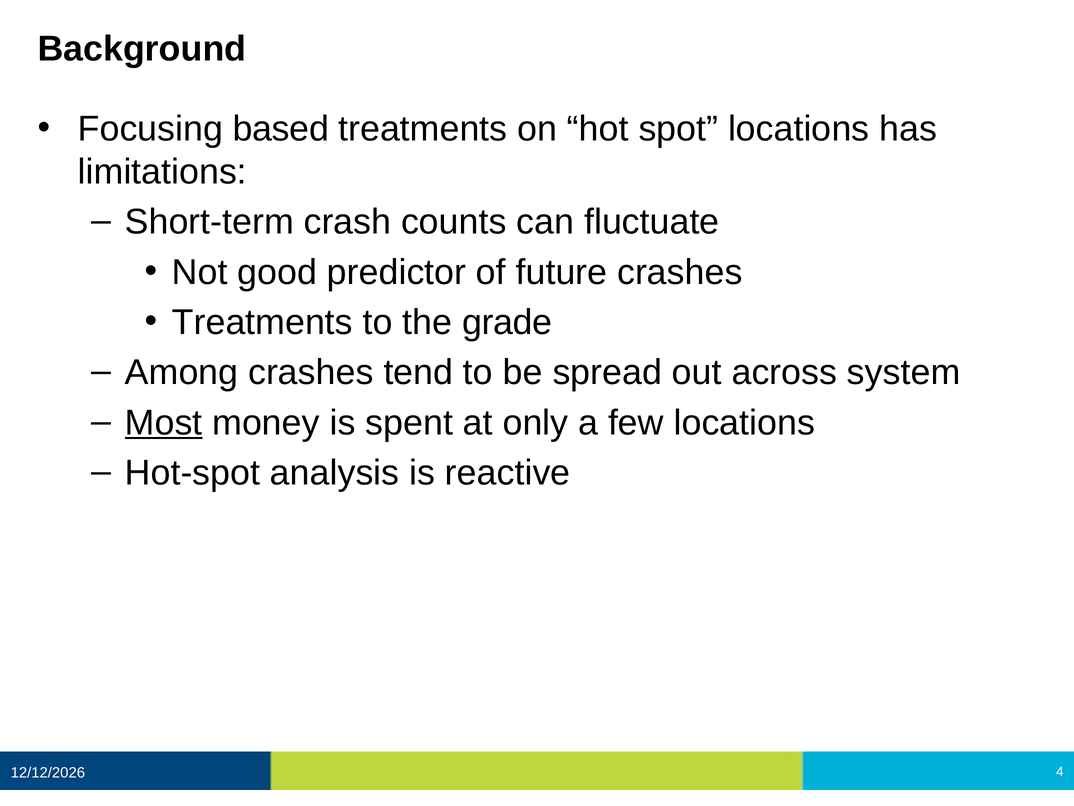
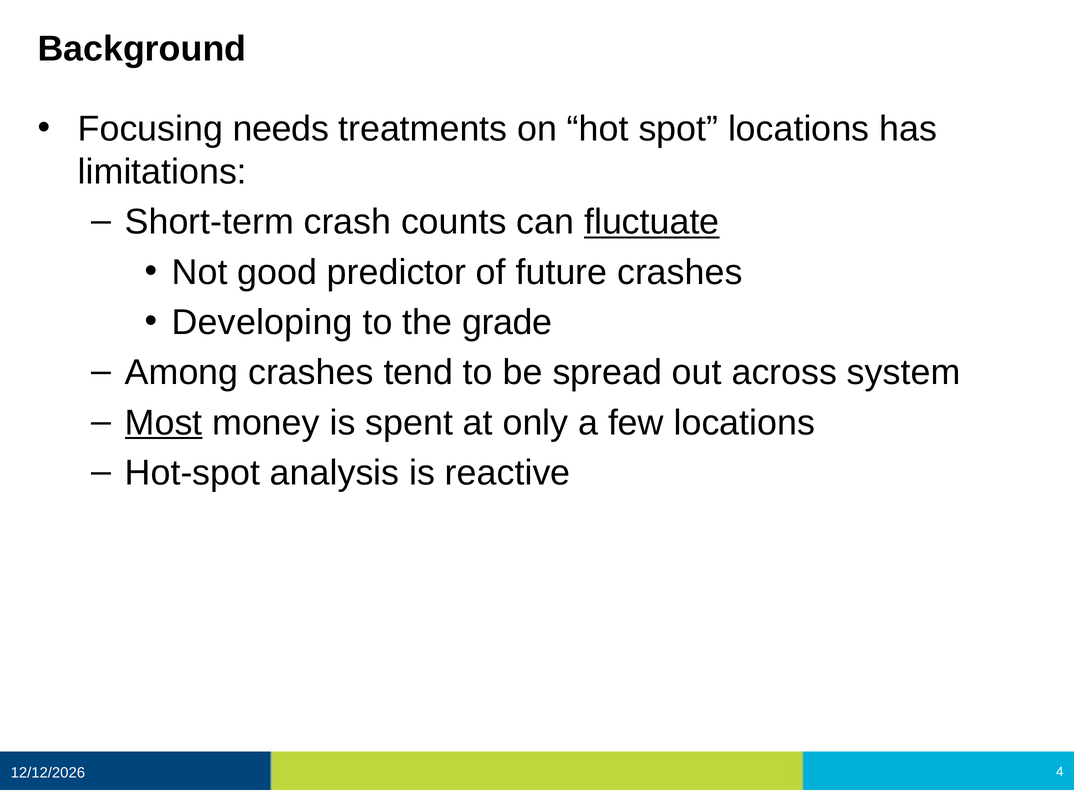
based: based -> needs (281, 129)
fluctuate underline: none -> present (652, 222)
Treatments: Treatments -> Developing (262, 322)
